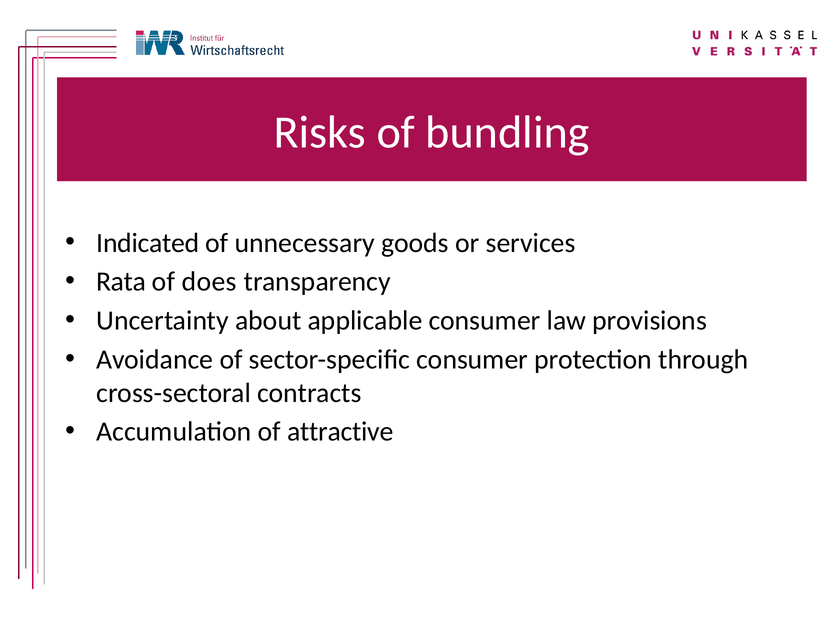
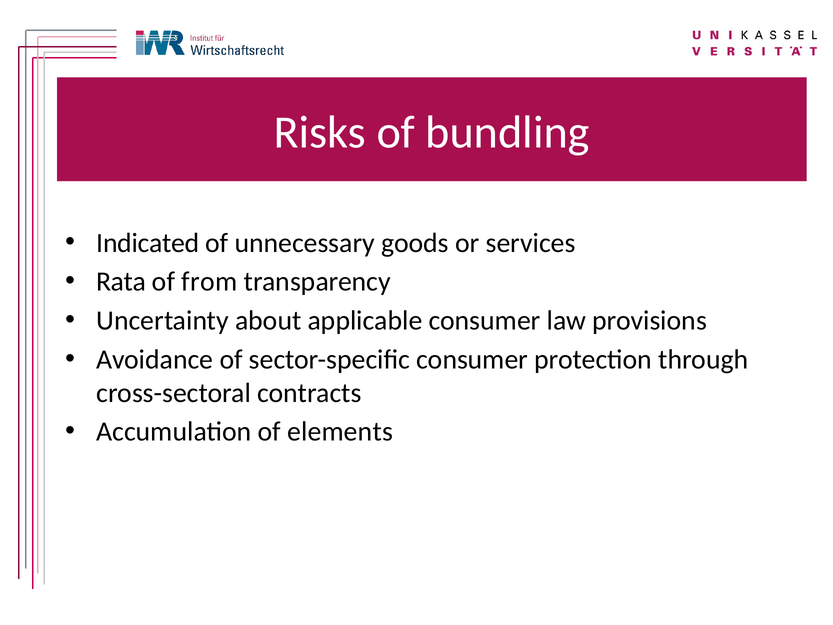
does: does -> from (209, 282)
attractive: attractive -> elements (340, 432)
